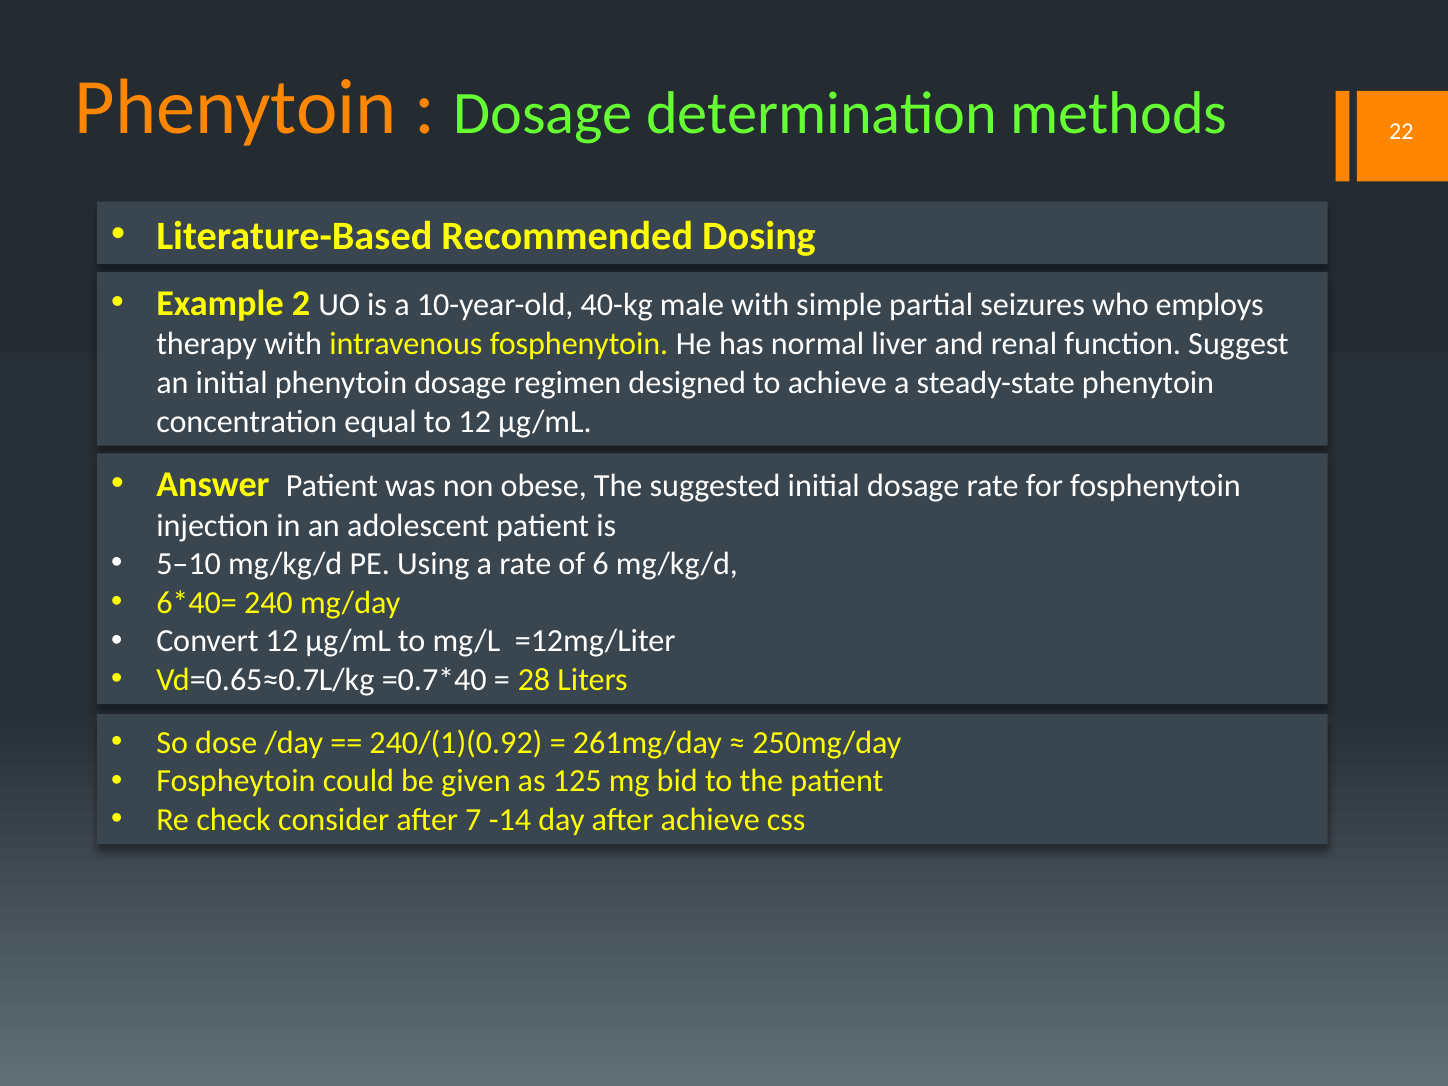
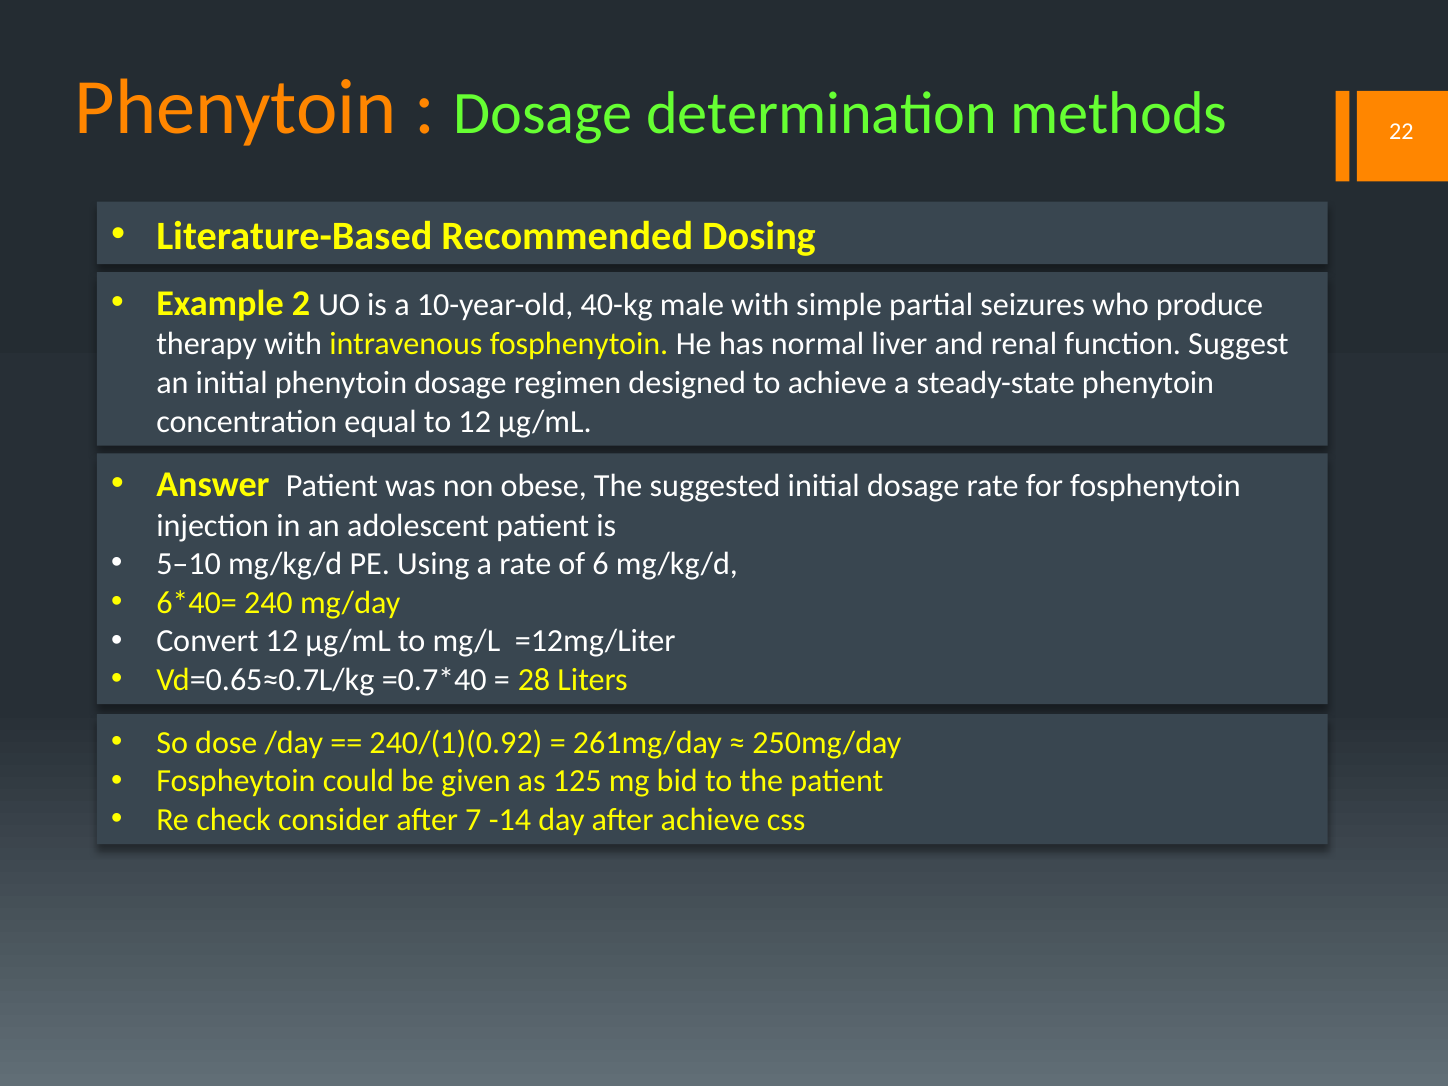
employs: employs -> produce (1210, 305)
